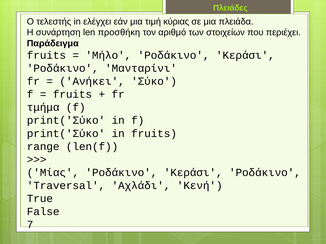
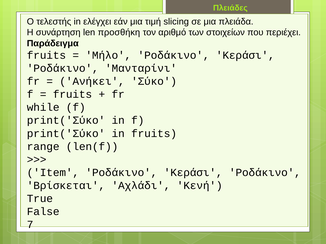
κύριας: κύριας -> slicing (176, 22)
τμήμα: τμήμα -> while (43, 108)
Μίας: Μίας -> Item (53, 173)
Traversal: Traversal -> Βρίσκεται (66, 186)
